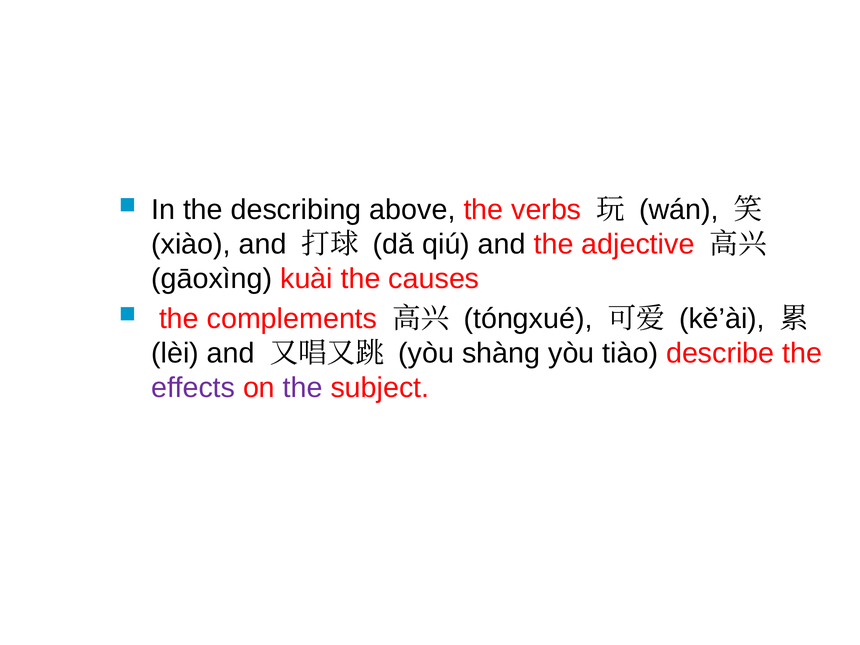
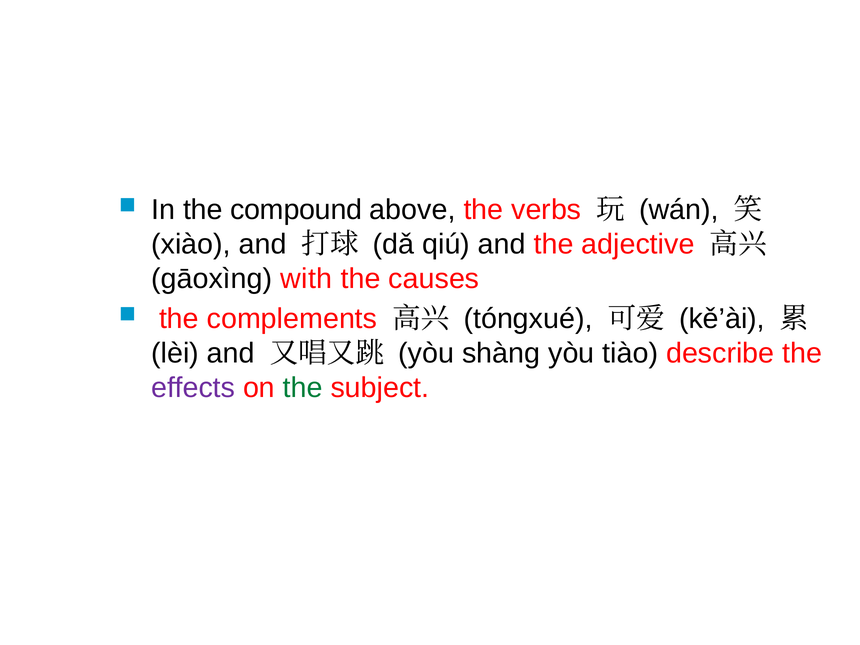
describing: describing -> compound (296, 210)
kuài: kuài -> with (306, 279)
the colour: purple -> green (303, 388)
